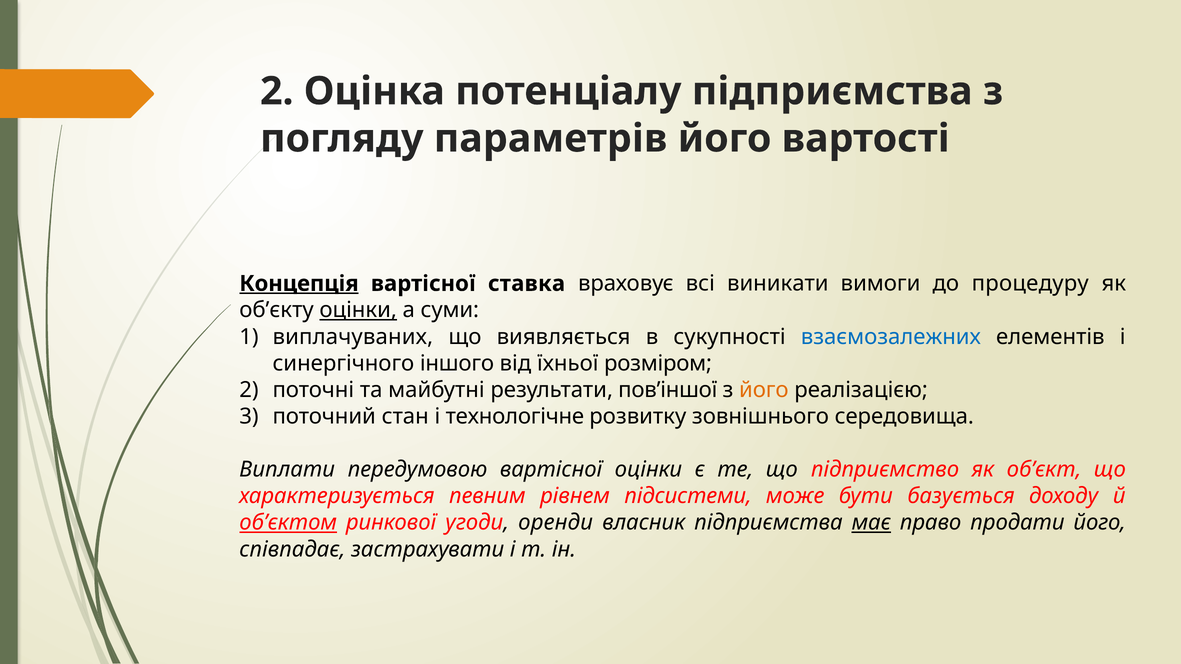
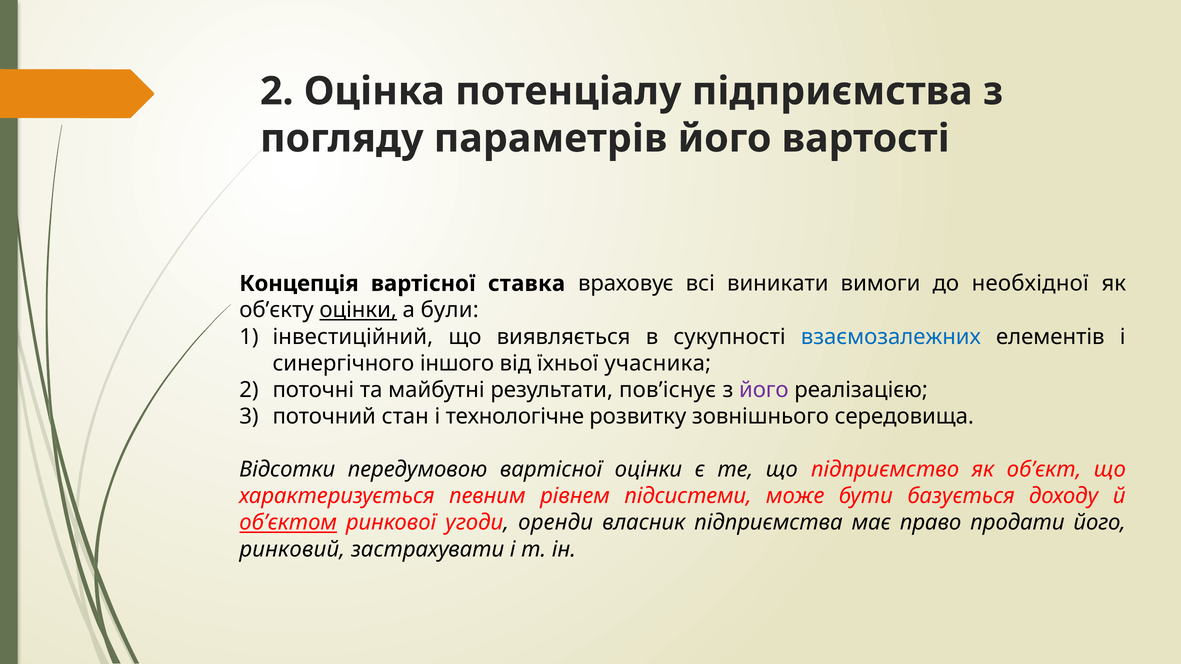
Концепція underline: present -> none (299, 284)
процедуру: процедуру -> необхідної (1030, 284)
суми: суми -> були (450, 310)
виплачуваних: виплачуваних -> інвестиційний (353, 337)
розміром: розміром -> учасника (658, 363)
пов’іншої: пов’іншої -> пов’існує (668, 390)
його colour: orange -> purple (764, 390)
Виплати: Виплати -> Відсотки (287, 470)
має underline: present -> none (871, 523)
співпадає: співпадає -> ринковий (292, 549)
